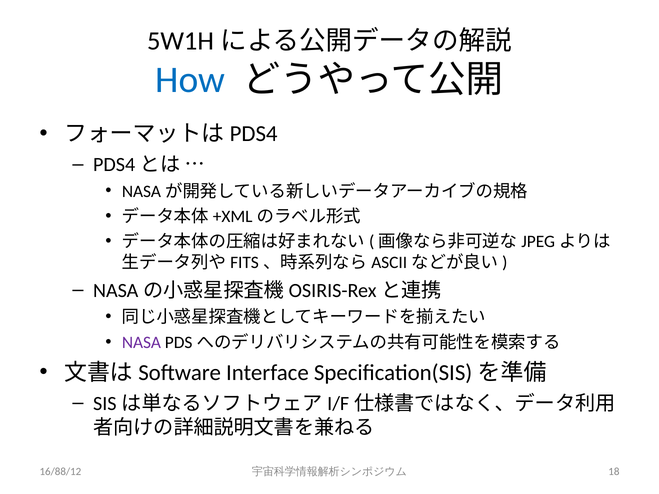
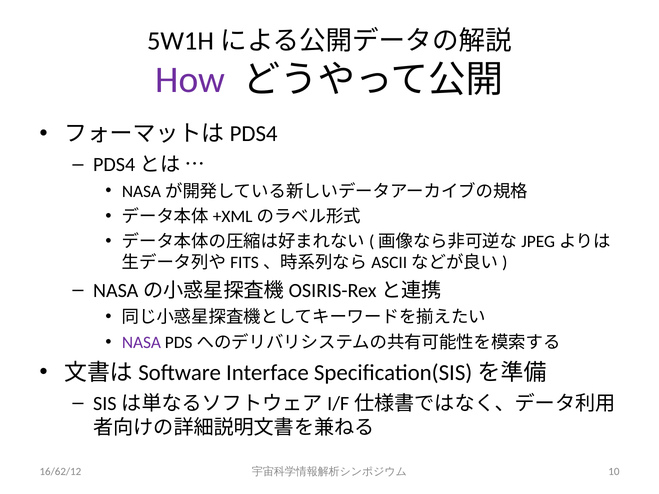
How colour: blue -> purple (190, 80)
16/88/12: 16/88/12 -> 16/62/12 (60, 472)
18: 18 -> 10 (614, 472)
